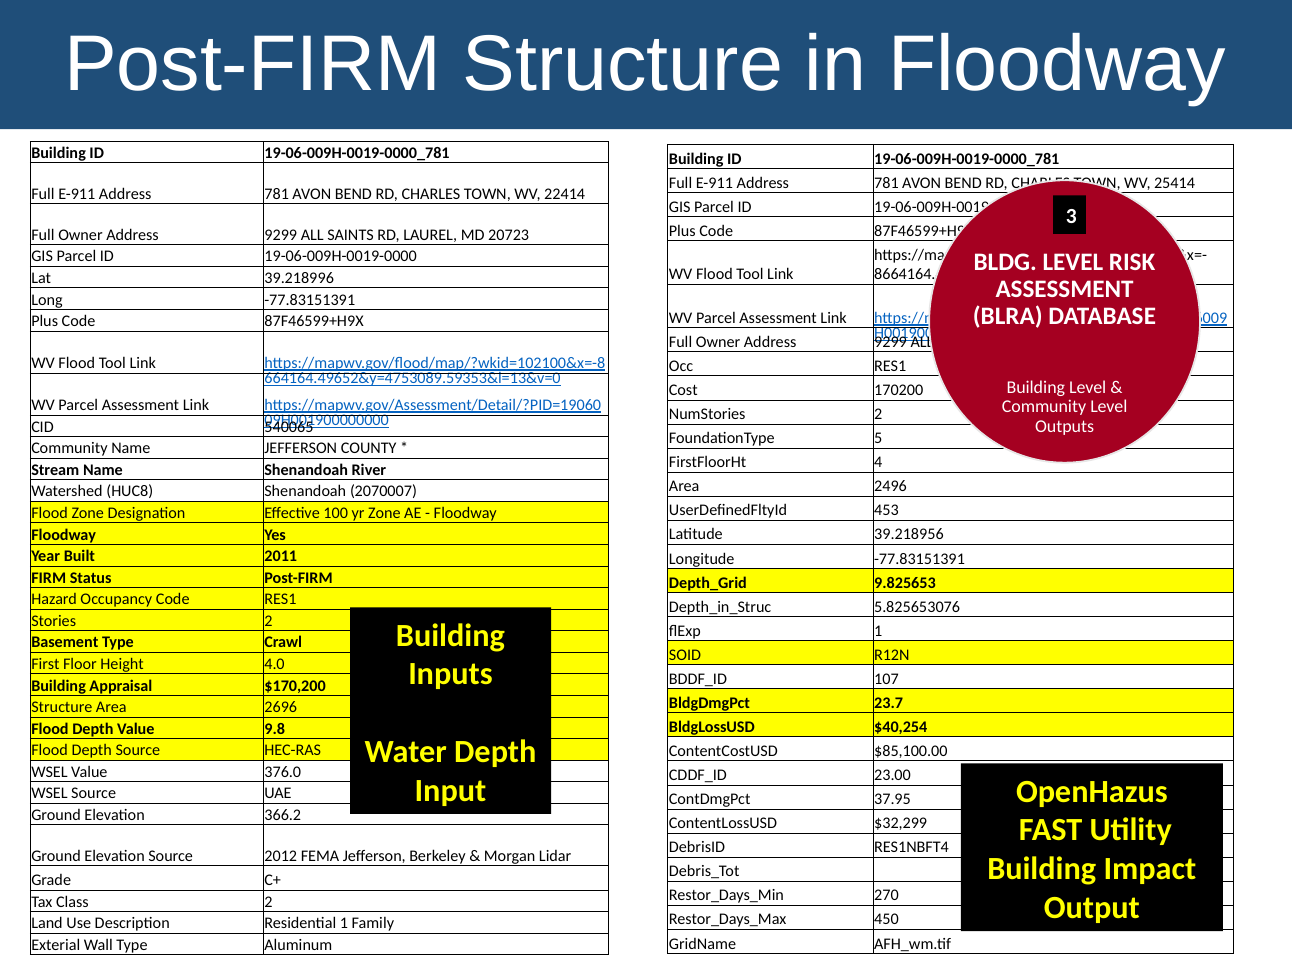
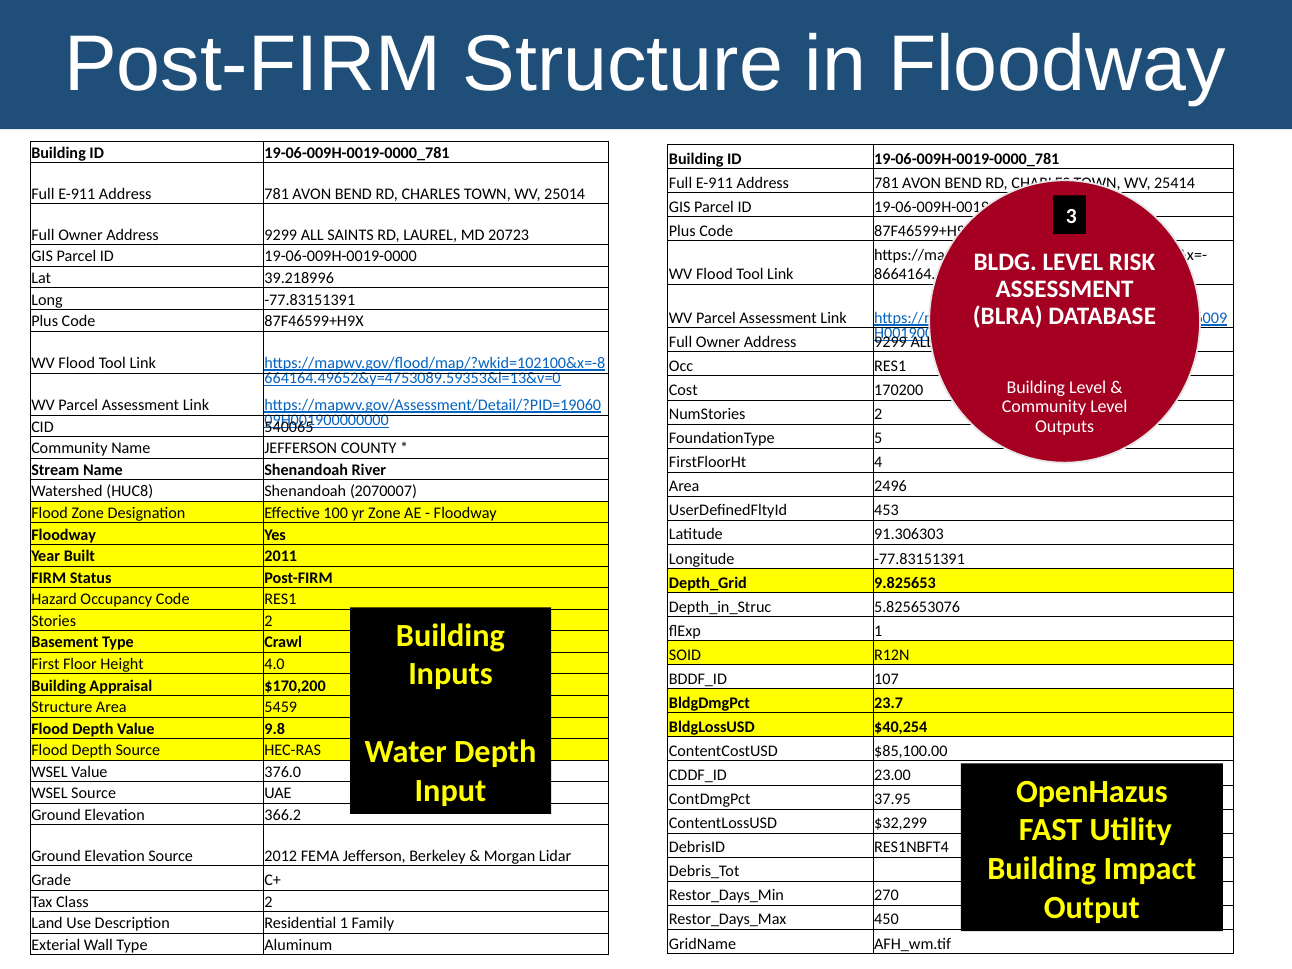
22414: 22414 -> 25014 (565, 194)
39.218956: 39.218956 -> 91.306303 (909, 535)
2696: 2696 -> 5459 (281, 707)
